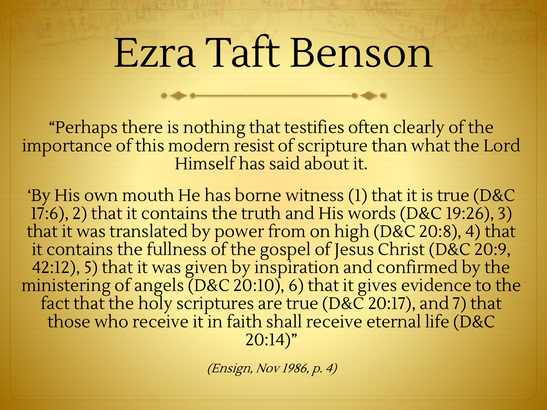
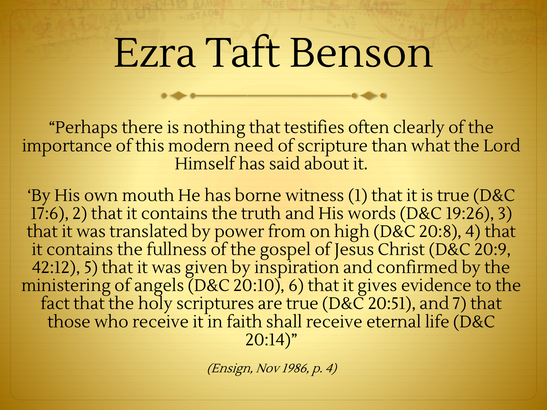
resist: resist -> need (254, 146)
20:17: 20:17 -> 20:51 (392, 304)
